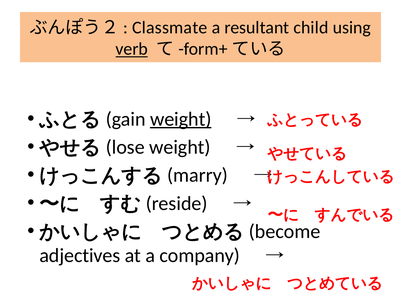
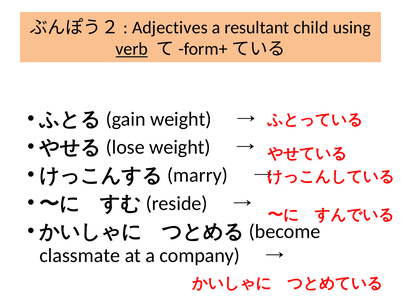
Classmate: Classmate -> Adjectives (170, 28)
weight underline: present -> none (181, 119)
adjectives: adjectives -> classmate (80, 255)
